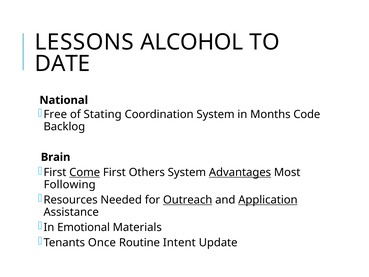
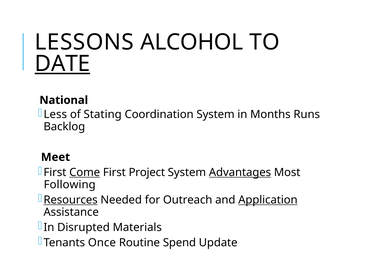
DATE underline: none -> present (62, 64)
Free: Free -> Less (55, 114)
Code: Code -> Runs (307, 114)
Brain: Brain -> Meet (56, 157)
Others: Others -> Project (147, 172)
Resources underline: none -> present (71, 200)
Outreach underline: present -> none (188, 200)
Emotional: Emotional -> Disrupted (83, 227)
Intent: Intent -> Spend (179, 242)
